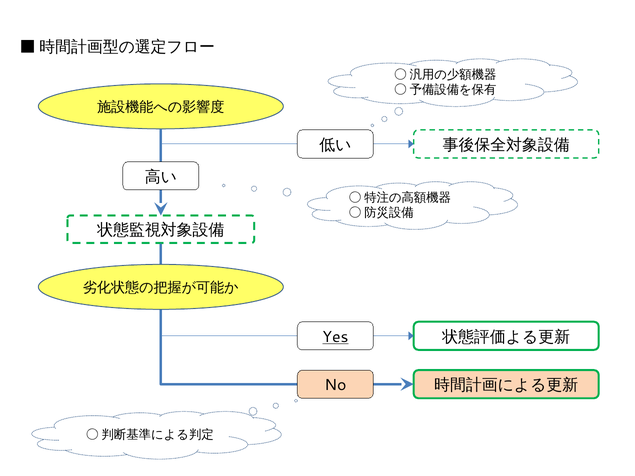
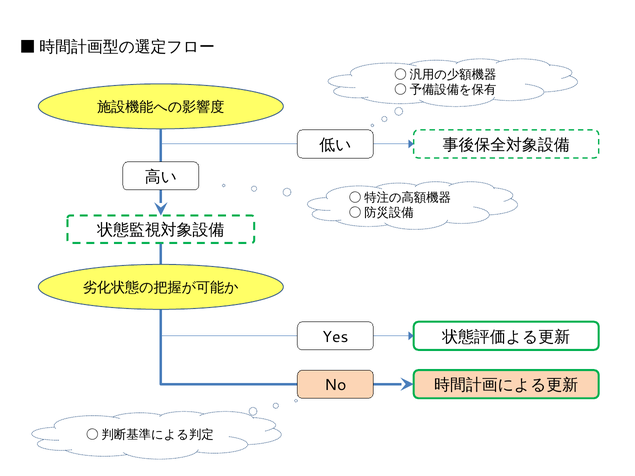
Yes underline: present -> none (335, 337)
